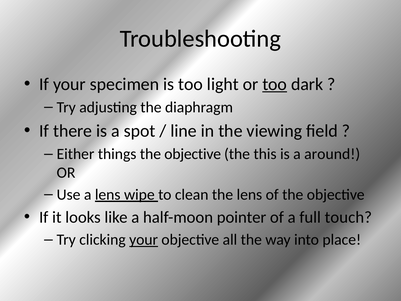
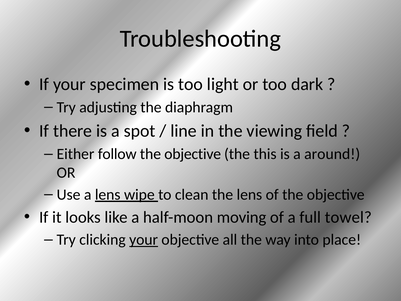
too underline: present -> none (275, 84)
things: things -> follow (117, 154)
pointer: pointer -> moving (242, 217)
touch: touch -> towel (348, 217)
